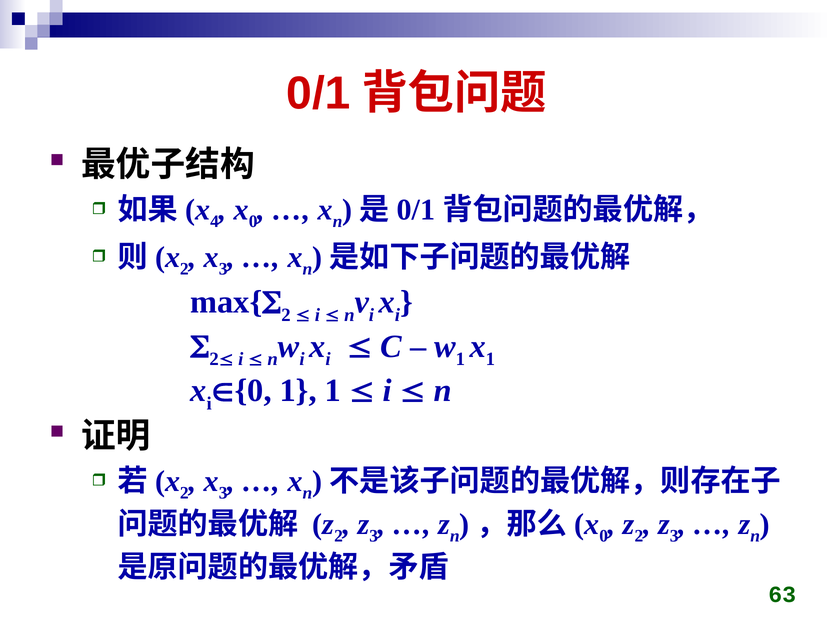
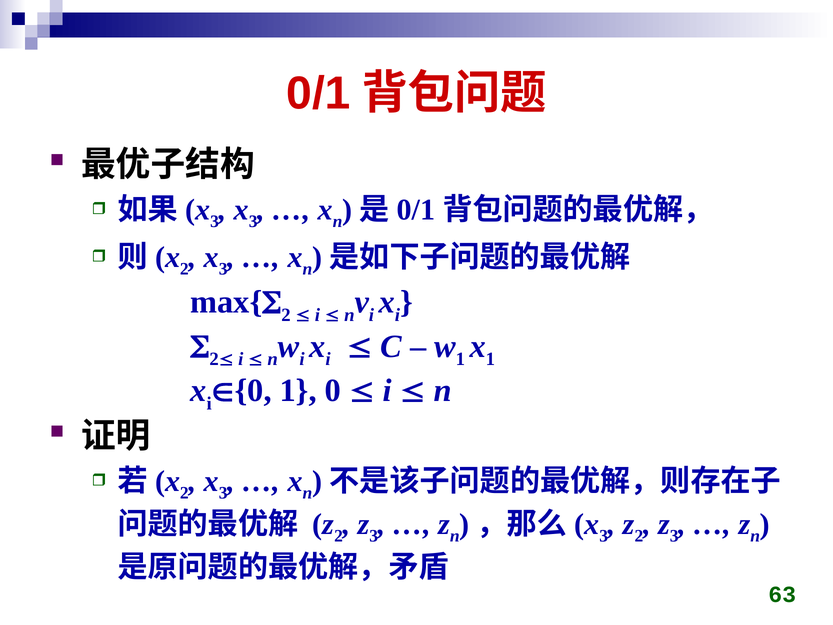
4: 4 -> 3 (214, 221)
0: 0 -> 3 (253, 221)
1 1: 1 -> 0 (333, 391)
0: 0 -> 3 (604, 536)
